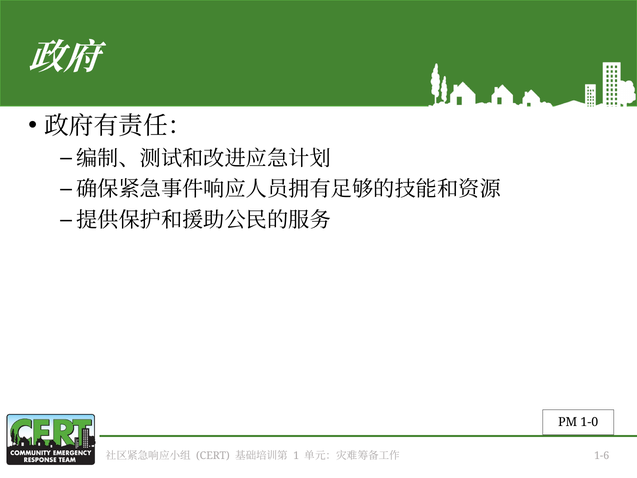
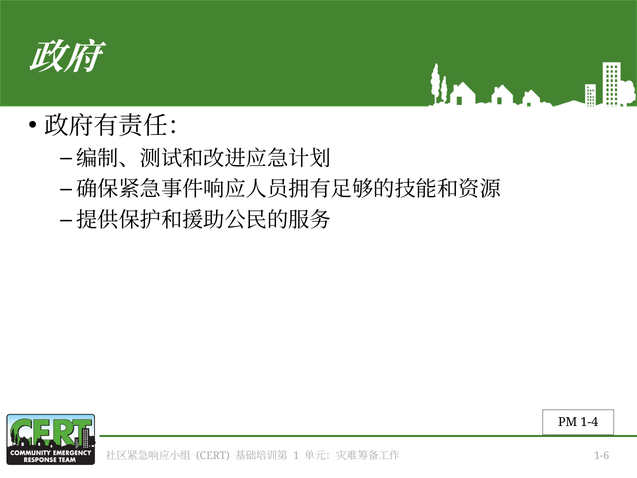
1-0: 1-0 -> 1-4 (589, 422)
